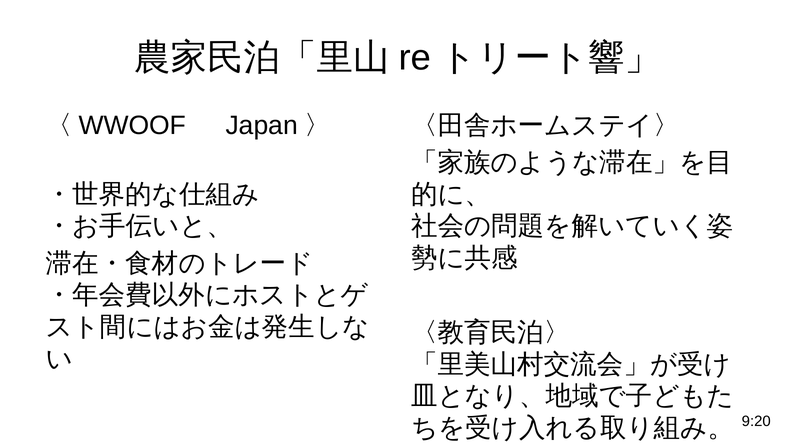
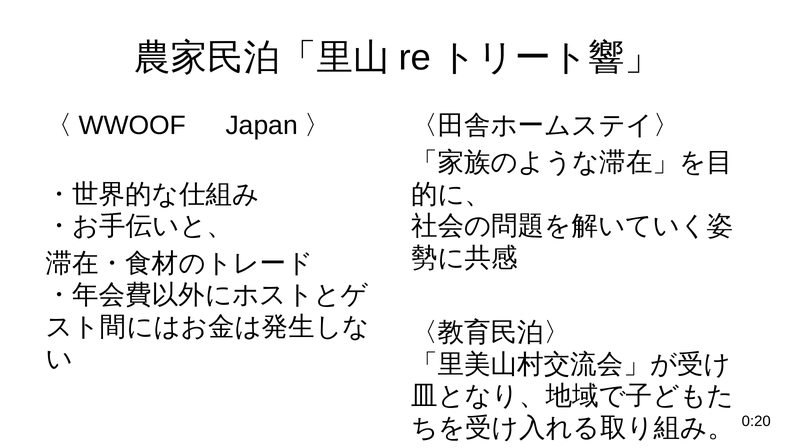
9:20: 9:20 -> 0:20 (756, 421)
